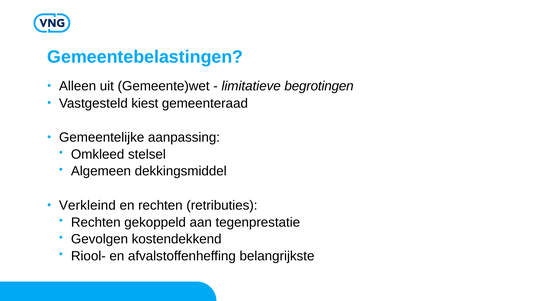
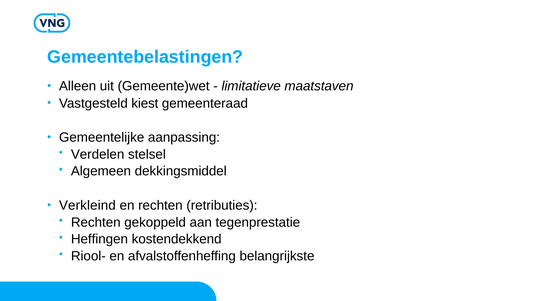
begrotingen: begrotingen -> maatstaven (319, 86)
Omkleed: Omkleed -> Verdelen (98, 154)
Gevolgen: Gevolgen -> Heffingen (99, 239)
